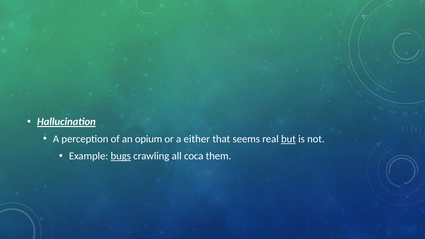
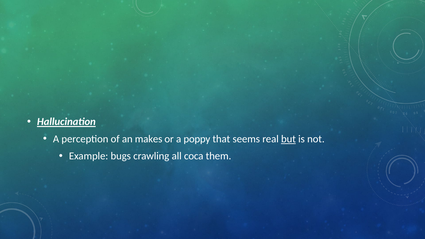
opium: opium -> makes (149, 139)
either: either -> poppy (197, 139)
bugs underline: present -> none (121, 156)
